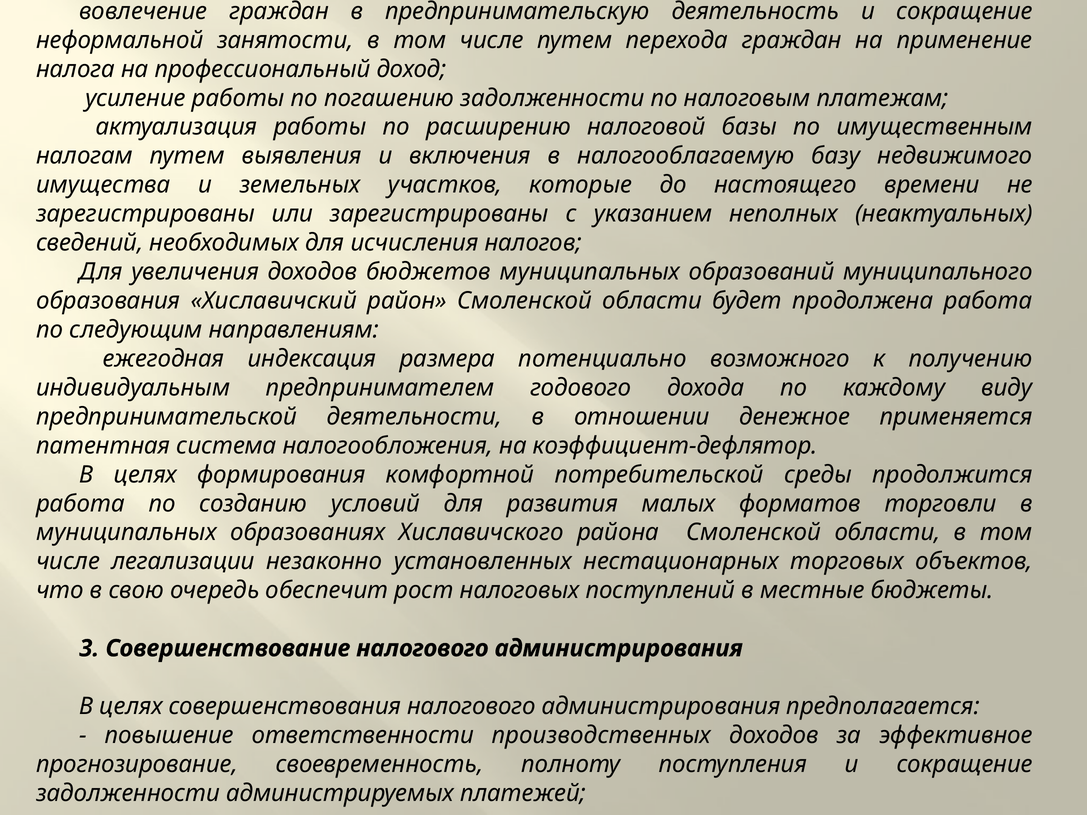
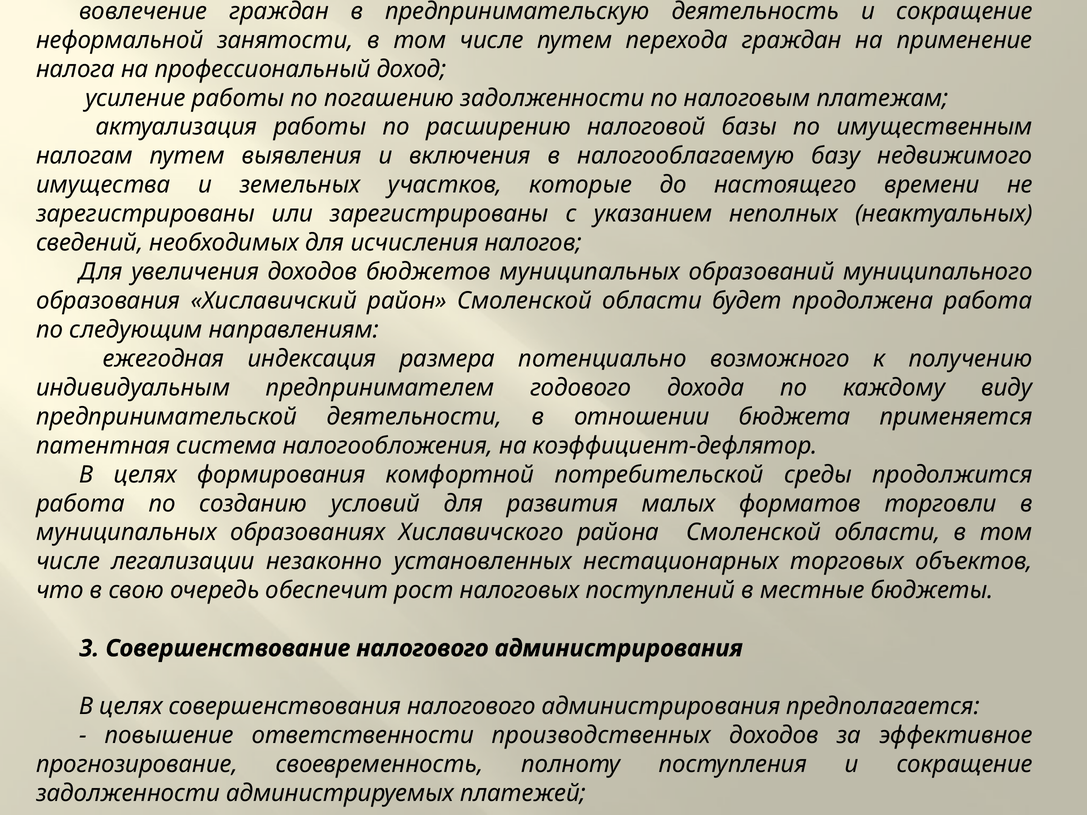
денежное: денежное -> бюджета (795, 417)
